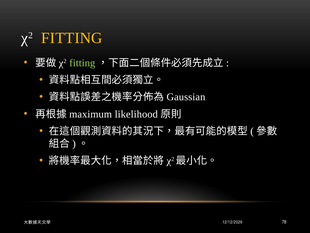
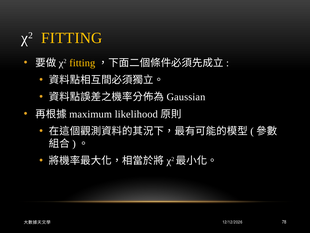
fitting colour: light green -> yellow (82, 63)
